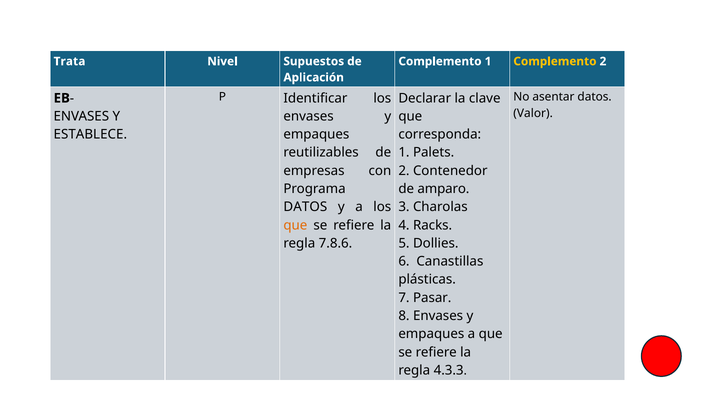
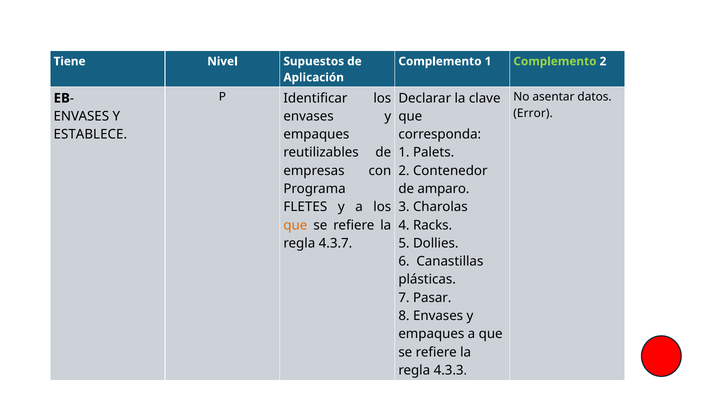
Trata: Trata -> Tiene (70, 61)
Complemento colour: yellow -> light green (555, 61)
Valor: Valor -> Error (533, 113)
DATOS: DATOS -> FLETES (305, 207)
7.8.6: 7.8.6 -> 4.3.7 (335, 243)
